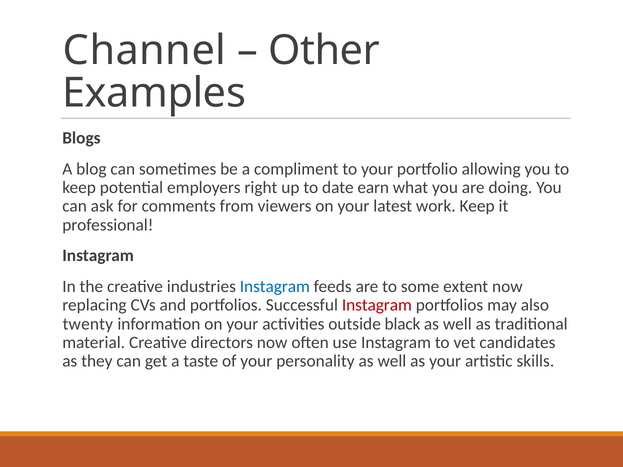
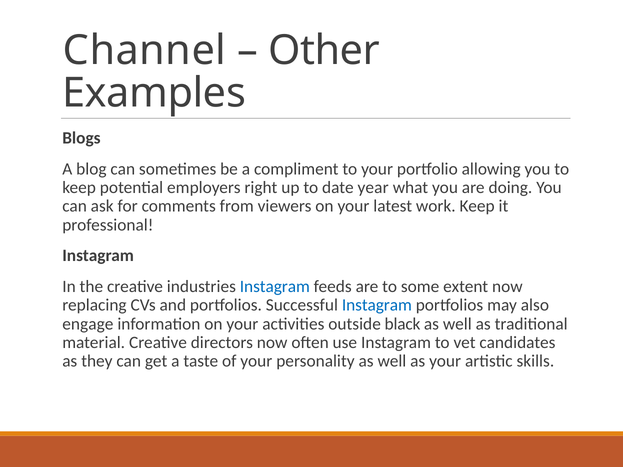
earn: earn -> year (373, 188)
Instagram colour: red -> blue (377, 305)
twenty: twenty -> engage (88, 324)
